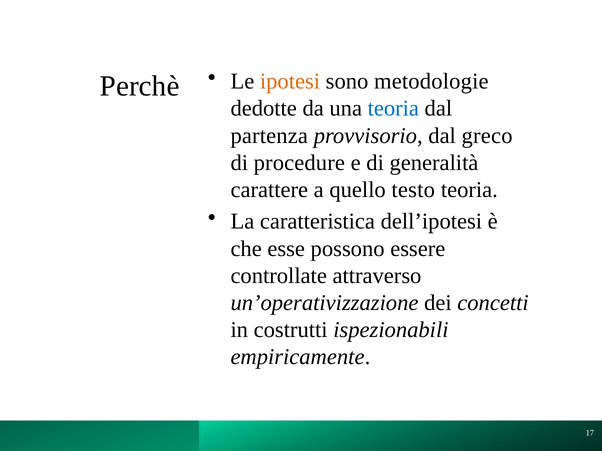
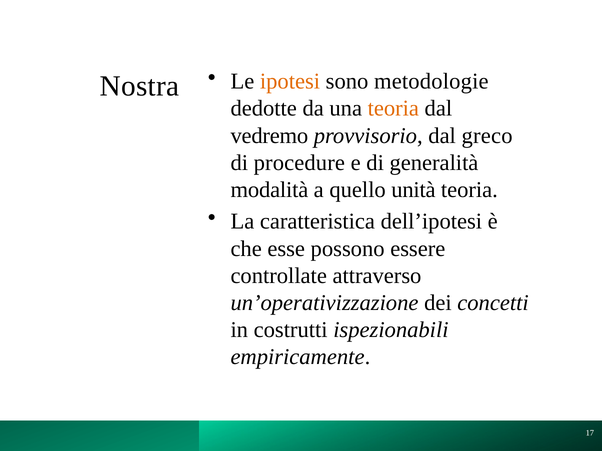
Perchè: Perchè -> Nostra (140, 86)
teoria colour: blue -> orange (393, 109)
partenza: partenza -> vedremo (269, 136)
carattere: carattere -> modalità (269, 190)
testo: testo -> unità (413, 190)
